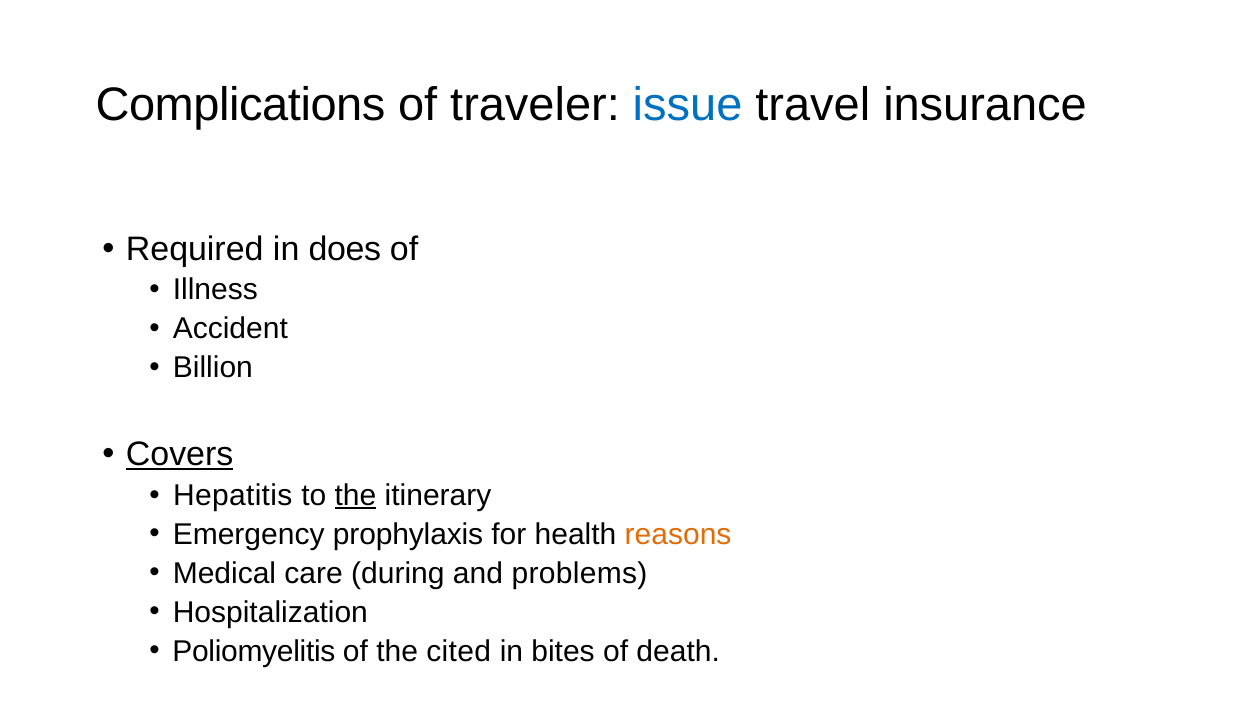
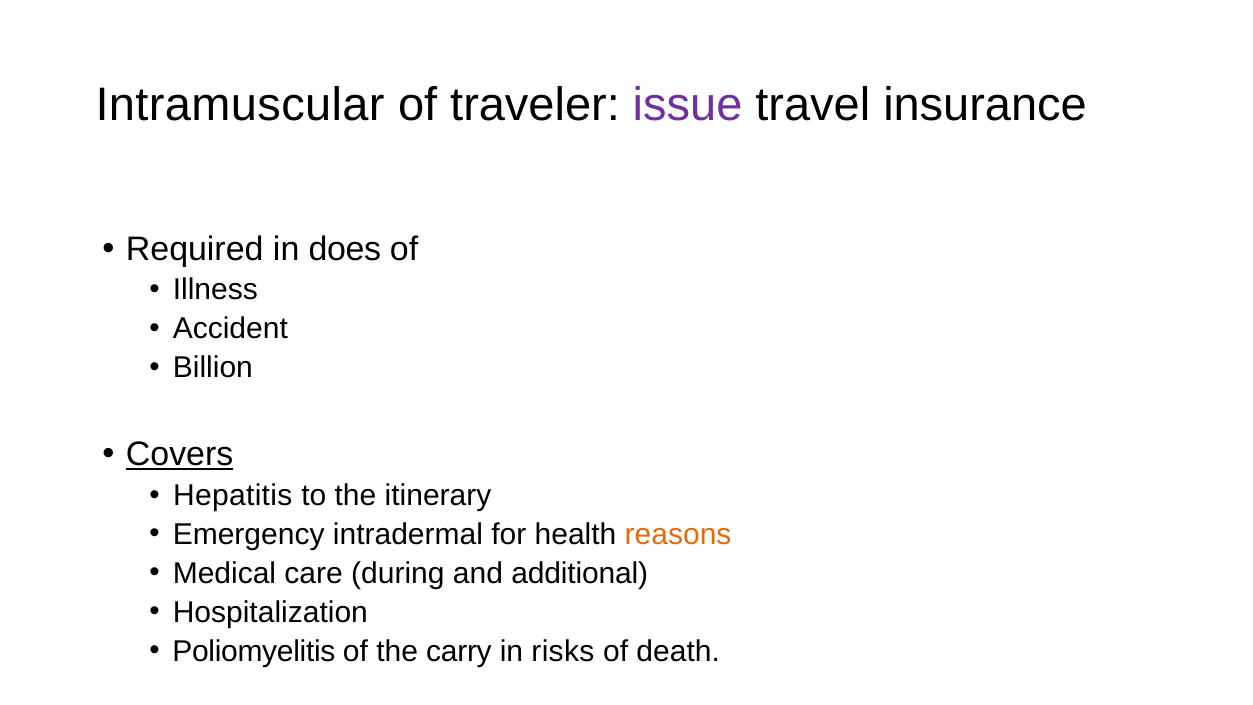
Complications: Complications -> Intramuscular (240, 105)
issue colour: blue -> purple (688, 105)
the underline: present -> none (356, 495)
prophylaxis: prophylaxis -> intradermal (408, 534)
problems: problems -> additional (580, 573)
cited: cited -> carry (459, 651)
bites: bites -> risks (563, 651)
